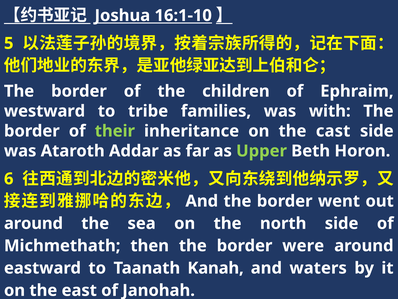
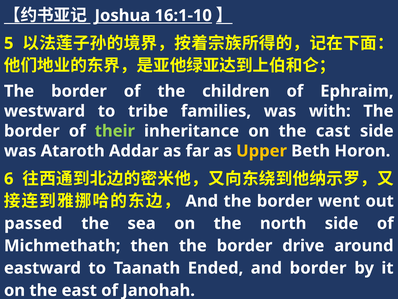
Upper colour: light green -> yellow (262, 151)
around: around -> passed (33, 223)
were: were -> drive (303, 245)
Kanah: Kanah -> Ended (215, 268)
and waters: waters -> border (318, 268)
